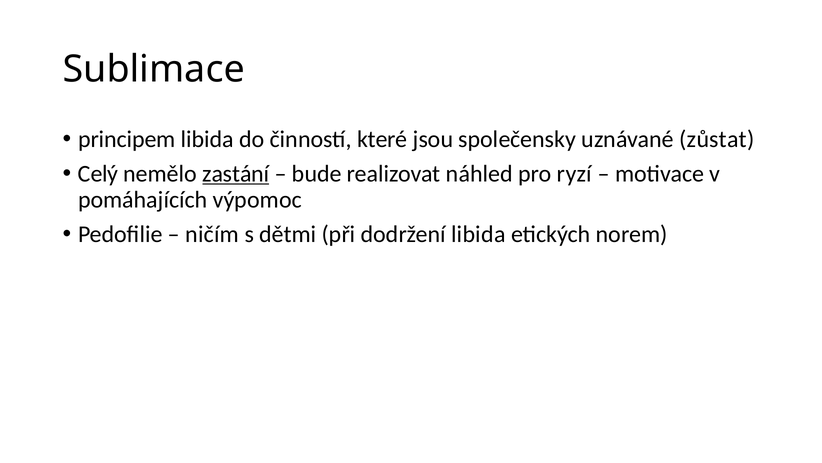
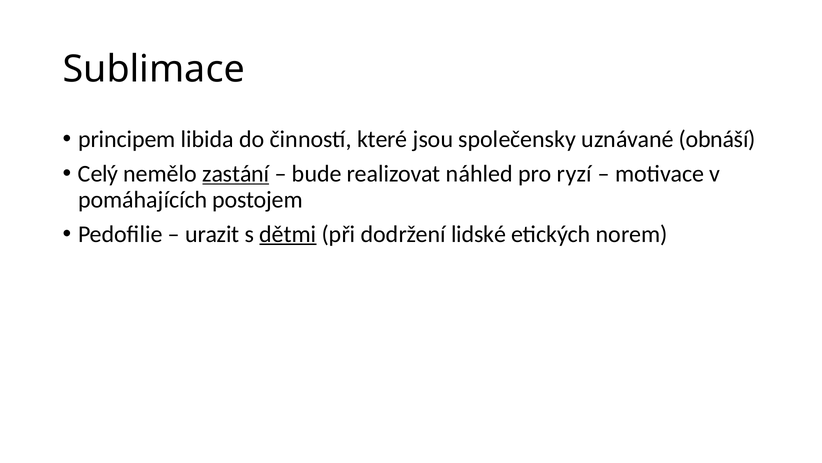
zůstat: zůstat -> obnáší (717, 139)
výpomoc: výpomoc -> postojem (257, 199)
ničím: ničím -> urazit (212, 234)
dětmi underline: none -> present (288, 234)
dodržení libida: libida -> lidské (479, 234)
